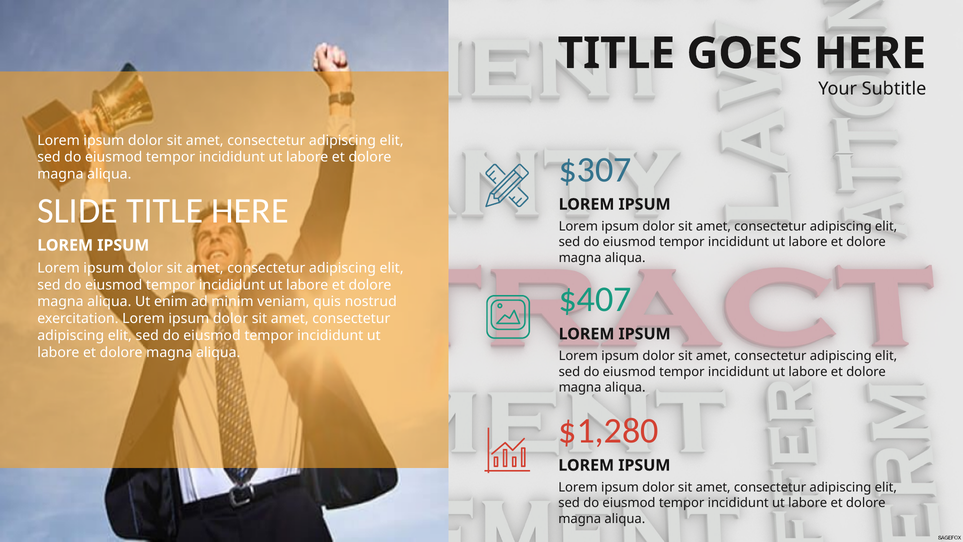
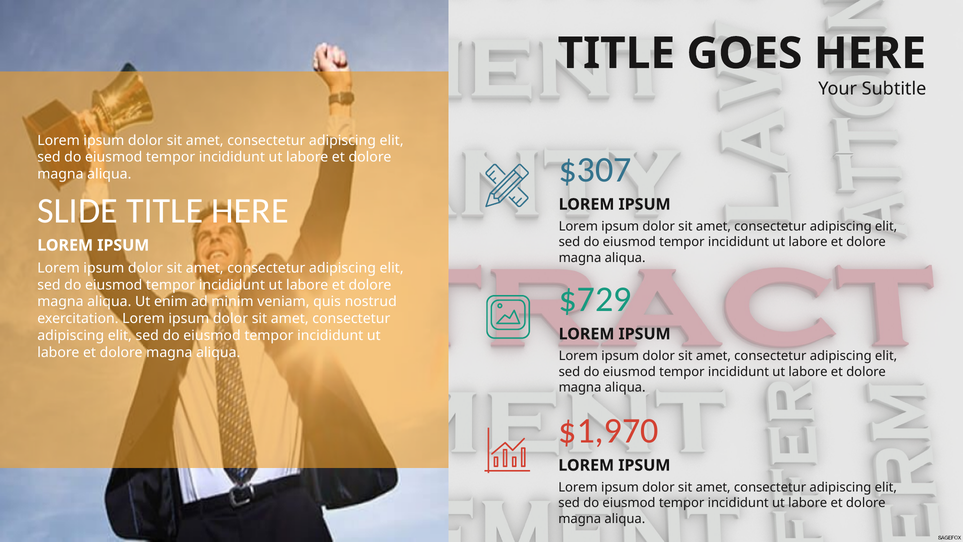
$407: $407 -> $729 (595, 299)
$1,280: $1,280 -> $1,970 (609, 430)
